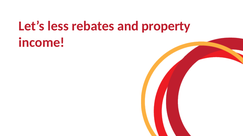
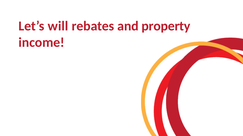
less: less -> will (58, 26)
